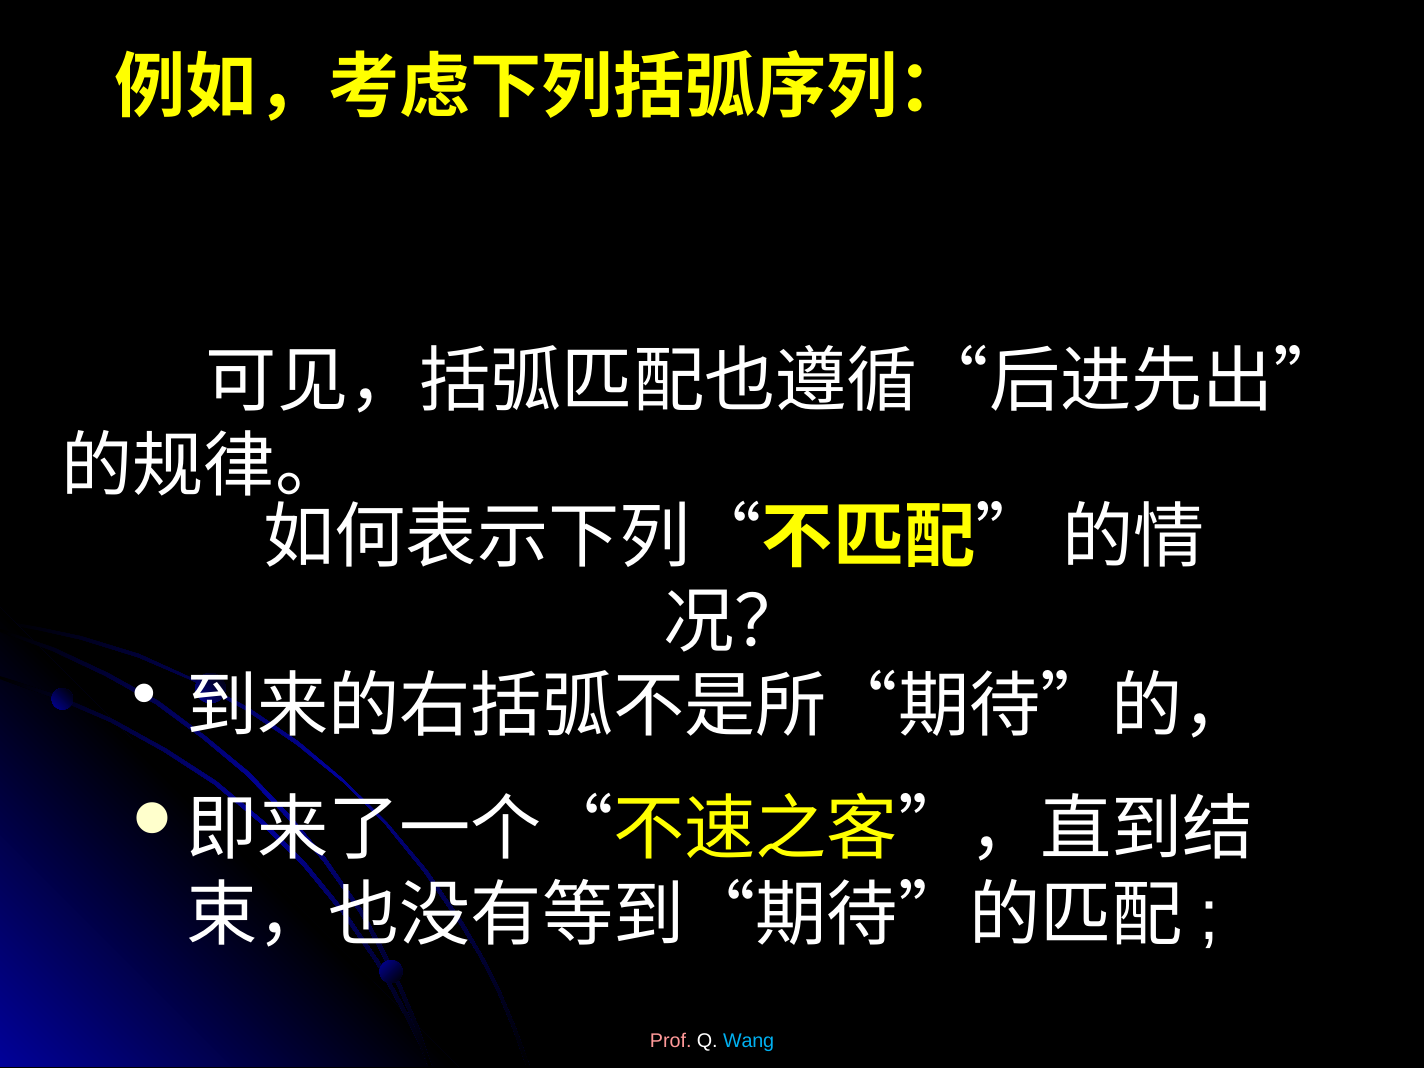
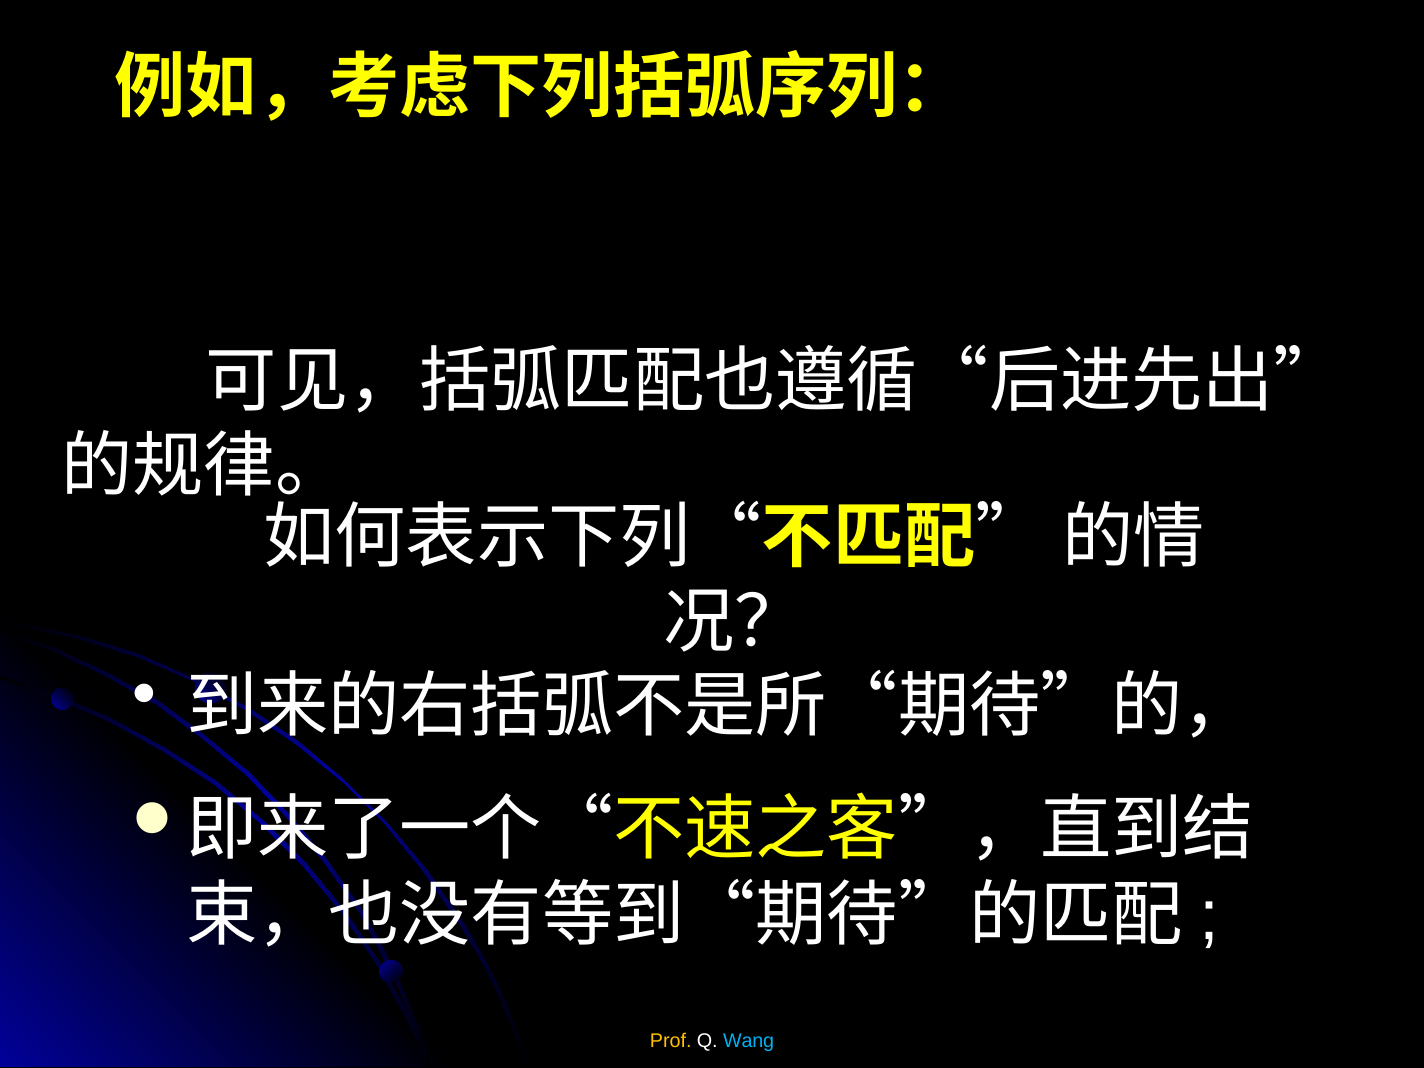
Prof colour: pink -> yellow (671, 1041)
